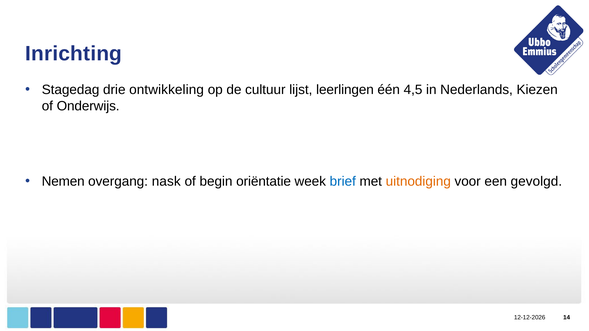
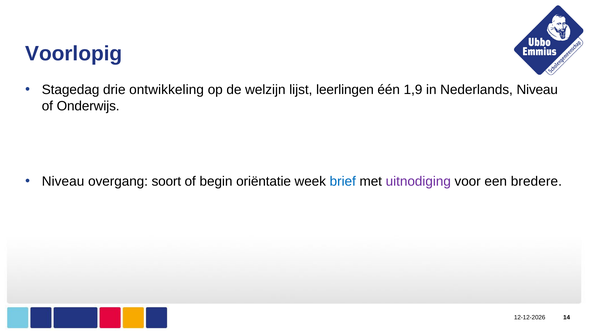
Inrichting: Inrichting -> Voorlopig (74, 54)
cultuur: cultuur -> welzijn (265, 90)
4,5: 4,5 -> 1,9 (413, 90)
Nederlands Kiezen: Kiezen -> Niveau (537, 90)
Nemen: Nemen -> Niveau (63, 182)
nask: nask -> soort (166, 182)
uitnodiging colour: orange -> purple (418, 182)
gevolgd: gevolgd -> bredere (536, 182)
